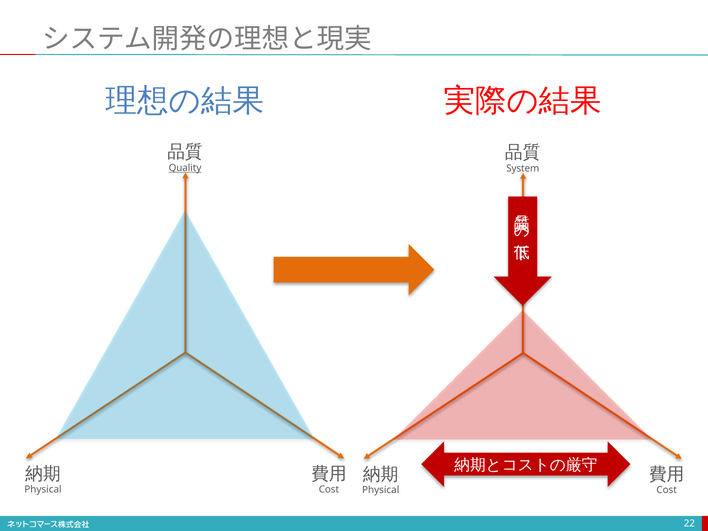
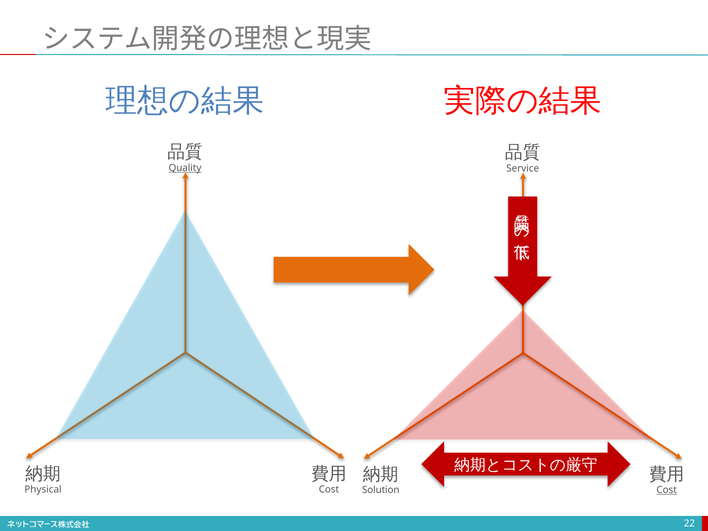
System: System -> Service (523, 168)
Physical: Physical -> Solution (381, 490)
Cost underline: none -> present (667, 490)
